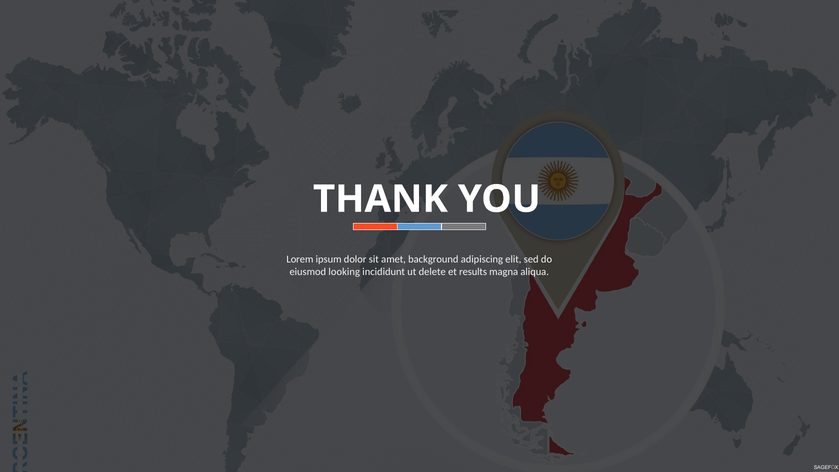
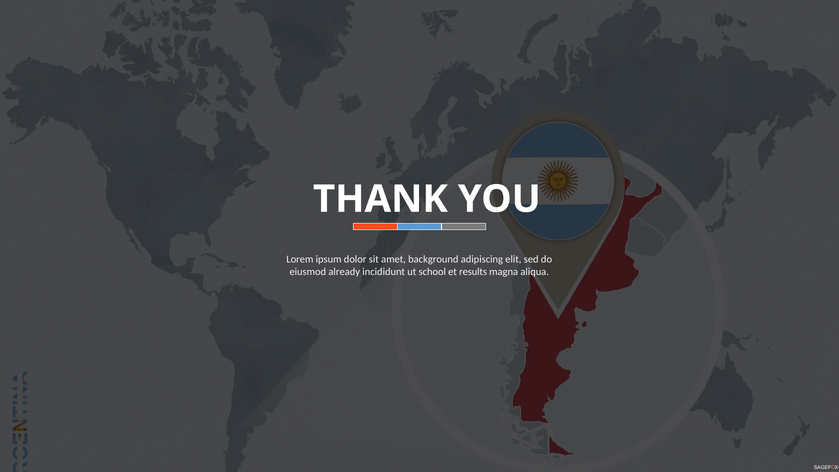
looking: looking -> already (344, 272)
delete: delete -> school (432, 272)
